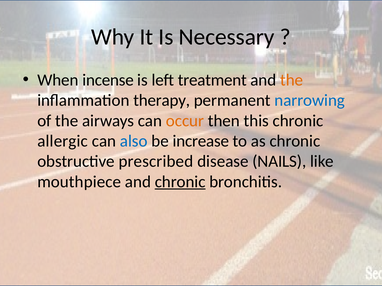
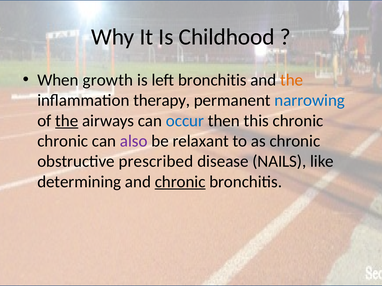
Necessary: Necessary -> Childhood (227, 37)
incense: incense -> growth (108, 80)
left treatment: treatment -> bronchitis (212, 80)
the underline: none -> present (67, 121)
occur colour: orange -> blue (185, 121)
allergic: allergic -> chronic (63, 141)
also colour: blue -> purple (134, 141)
increase: increase -> relaxant (201, 141)
mouthpiece: mouthpiece -> determining (79, 182)
